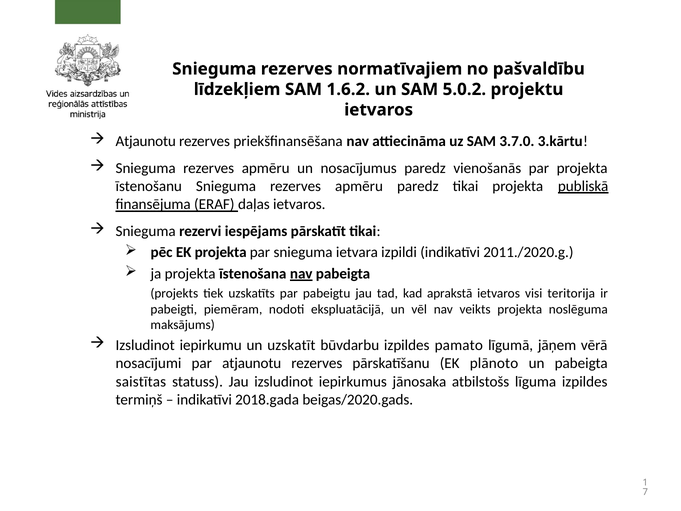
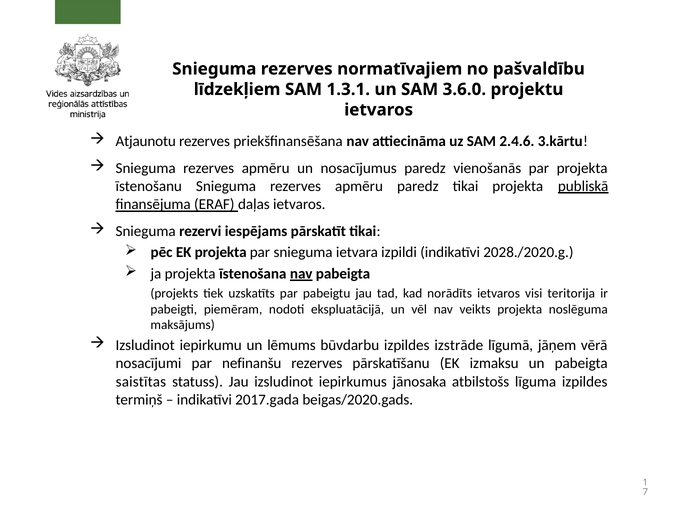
1.6.2: 1.6.2 -> 1.3.1 (348, 89)
5.0.2: 5.0.2 -> 3.6.0 (464, 89)
3.7.0: 3.7.0 -> 2.4.6 (517, 141)
2011./2020.g: 2011./2020.g -> 2028./2020.g (528, 252)
aprakstā: aprakstā -> norādīts (450, 293)
uzskatīt: uzskatīt -> lēmums (291, 345)
pamato: pamato -> izstrāde (459, 345)
par atjaunotu: atjaunotu -> nefinanšu (252, 363)
plānoto: plānoto -> izmaksu (494, 363)
2018.gada: 2018.gada -> 2017.gada (267, 399)
